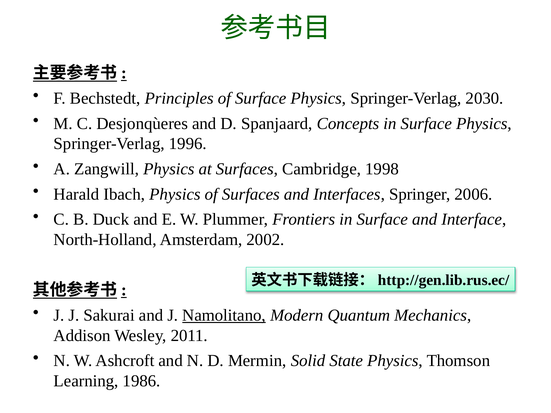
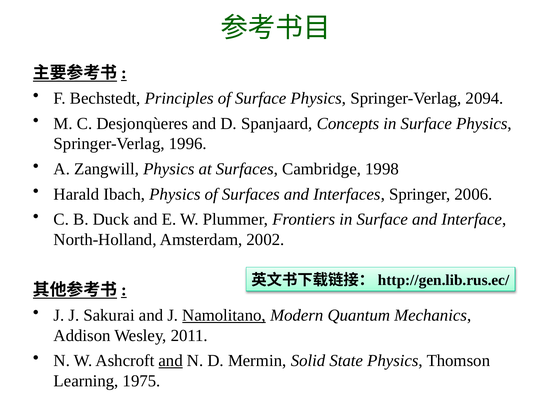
2030: 2030 -> 2094 (485, 98)
and underline: none -> present (171, 361)
1986: 1986 -> 1975 (142, 381)
